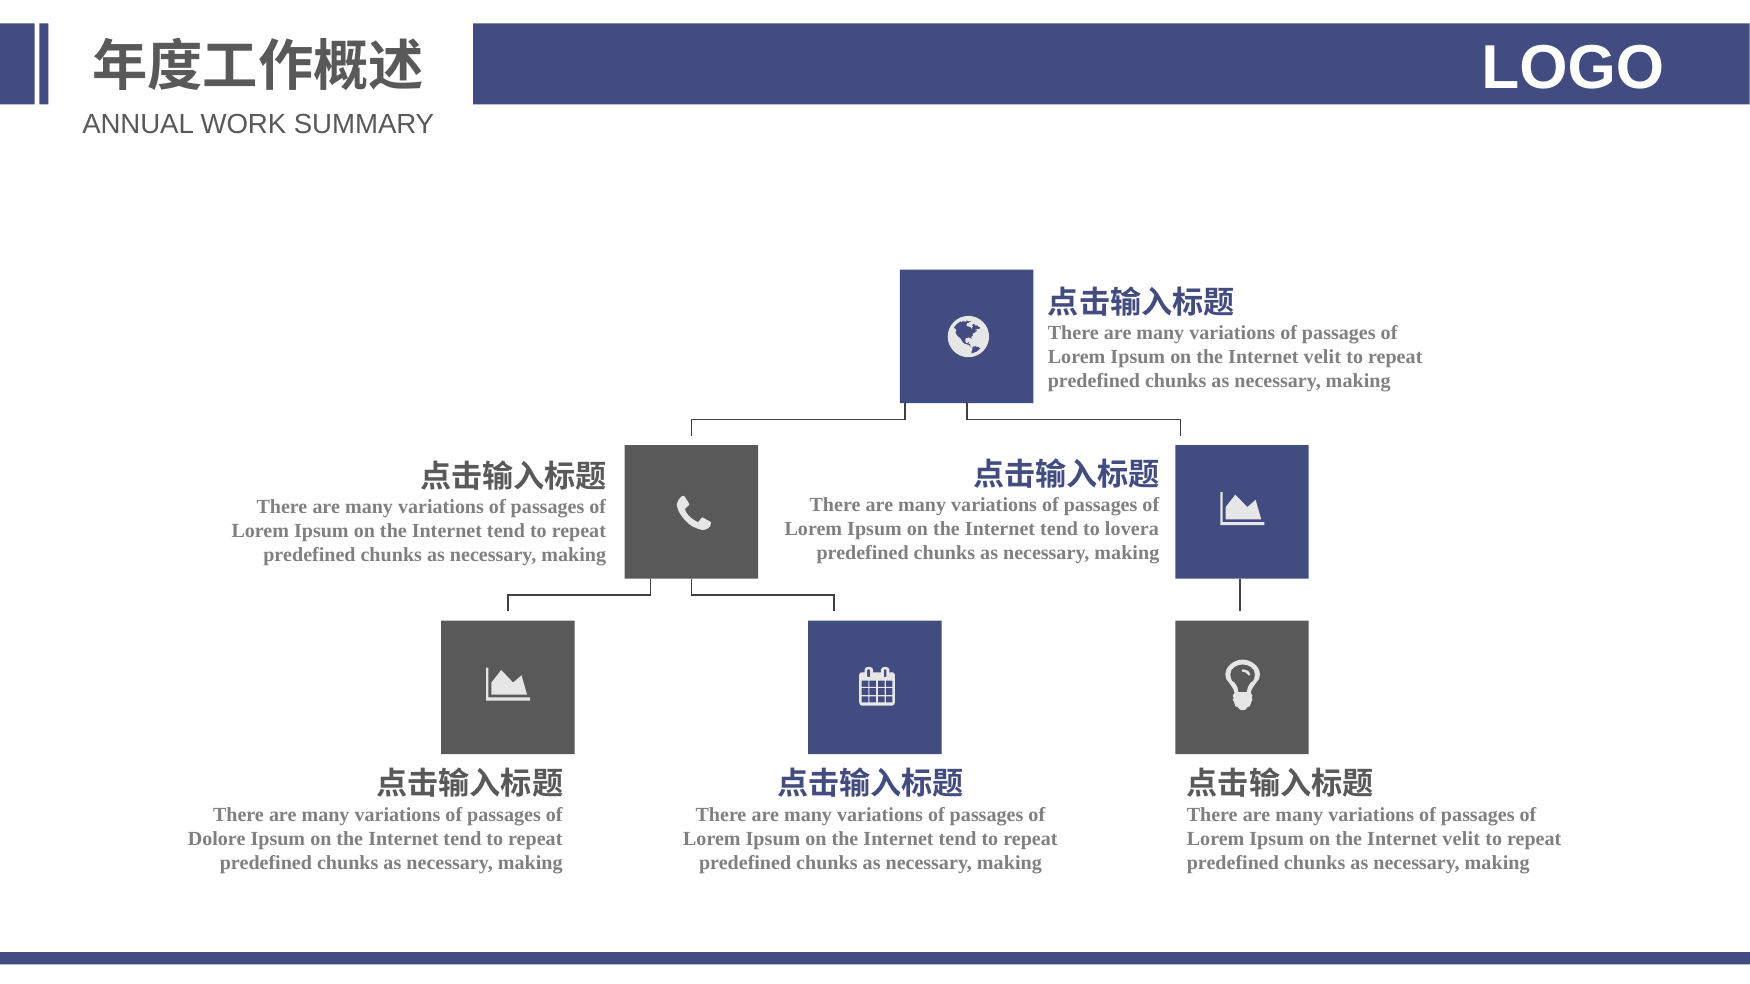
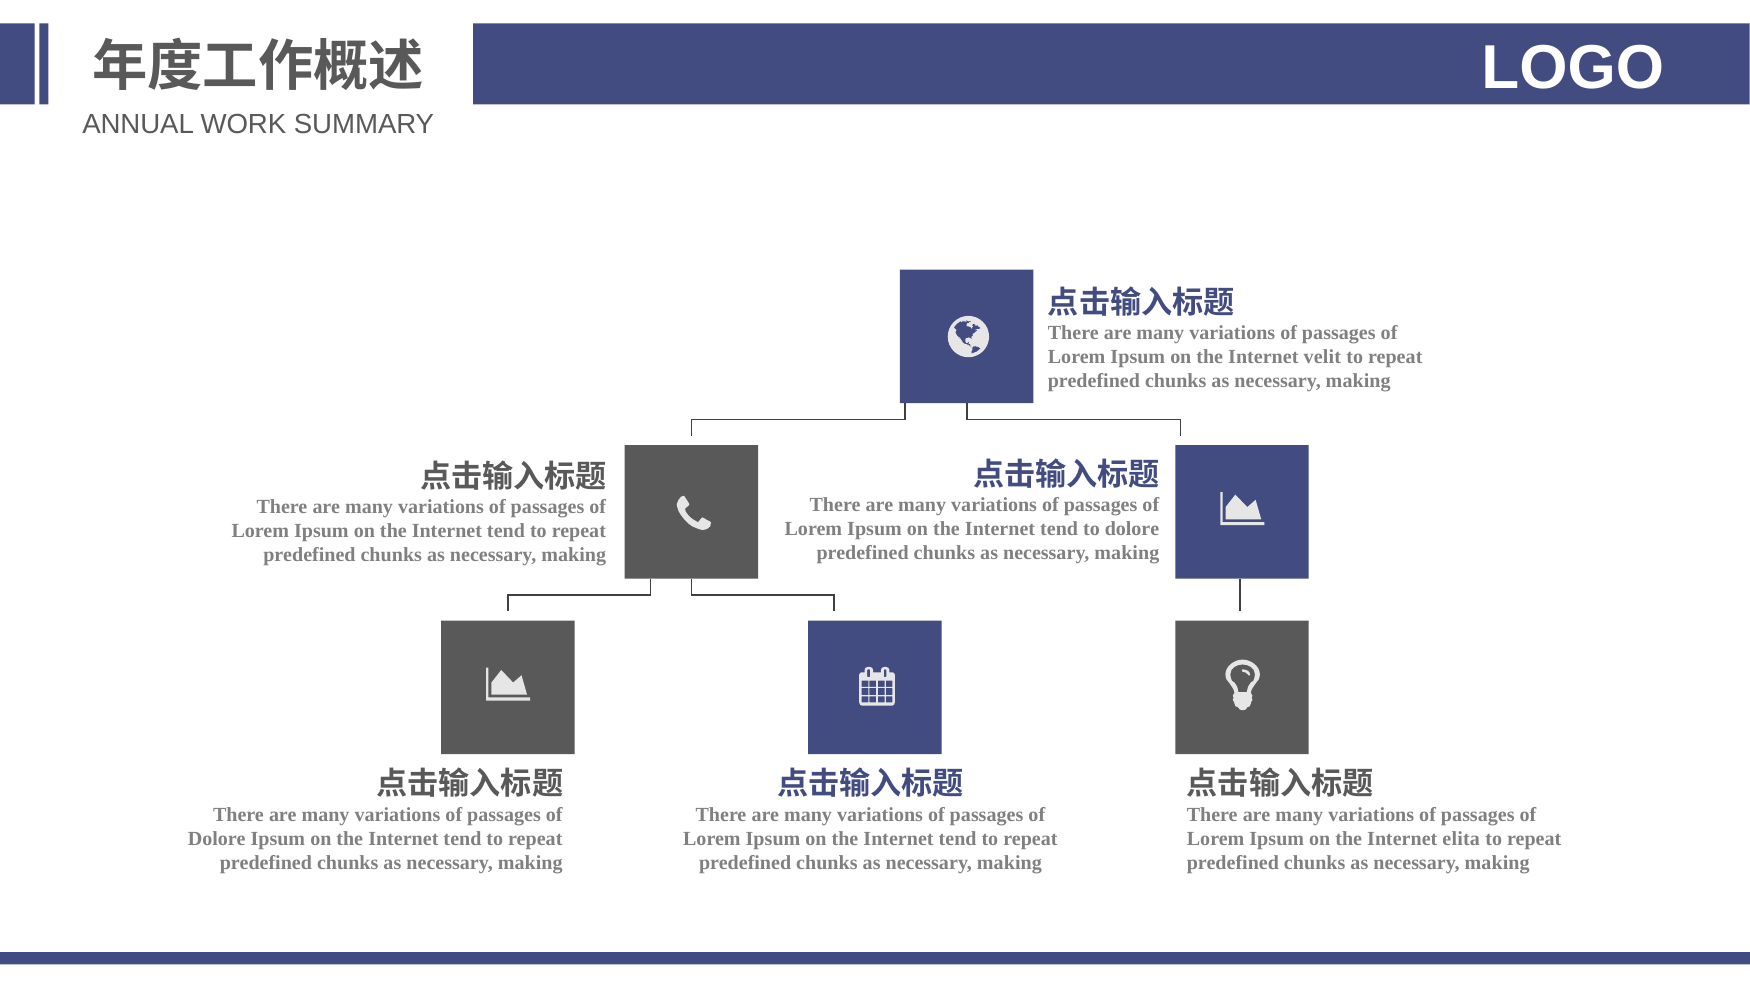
to lovera: lovera -> dolore (1132, 529)
velit: velit -> elita (1461, 839)
